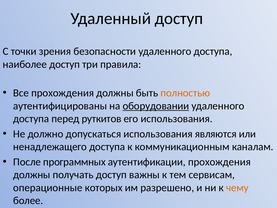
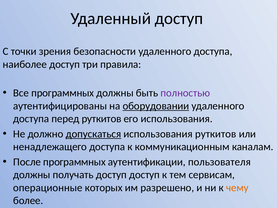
Все прохождения: прохождения -> программных (63, 93)
полностью colour: orange -> purple (185, 93)
допускаться underline: none -> present (93, 134)
использования являются: являются -> руткитов (216, 134)
аутентификации прохождения: прохождения -> пользователя (219, 162)
доступ важны: важны -> доступ (144, 175)
